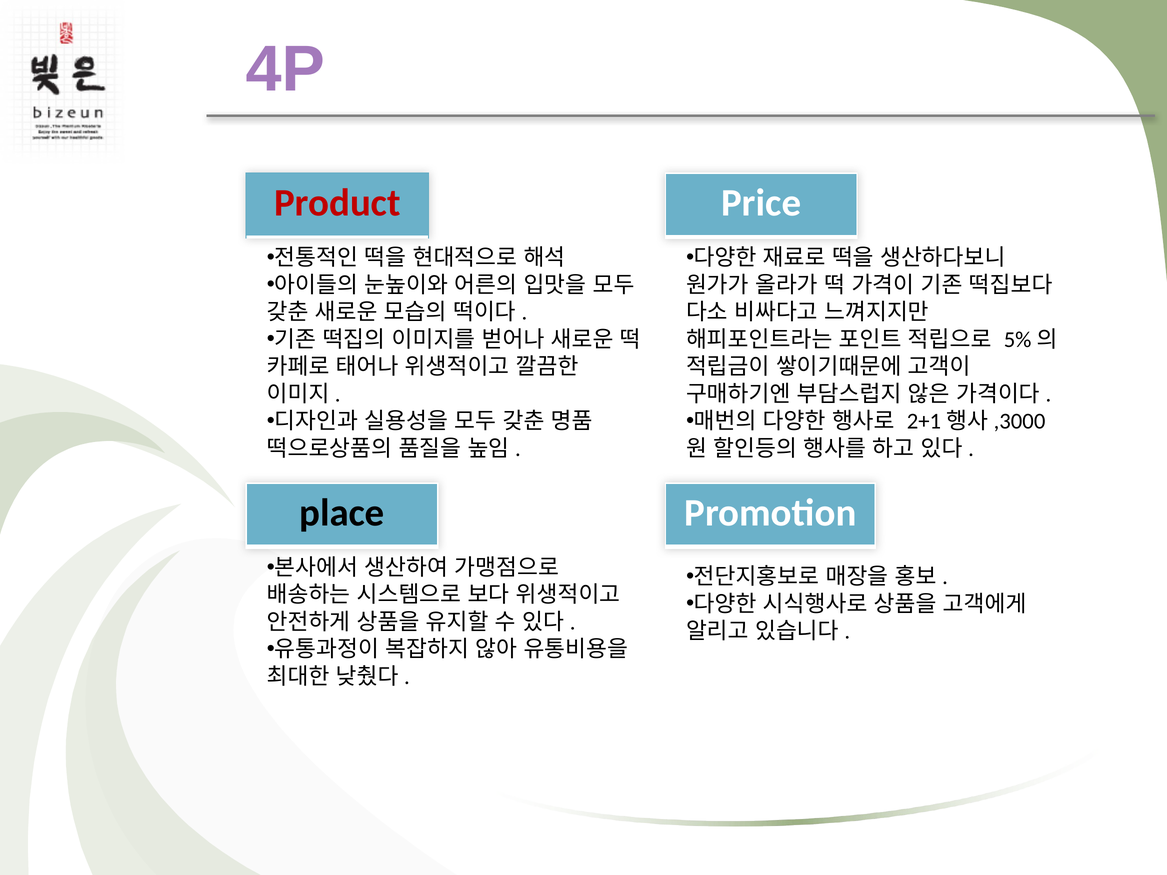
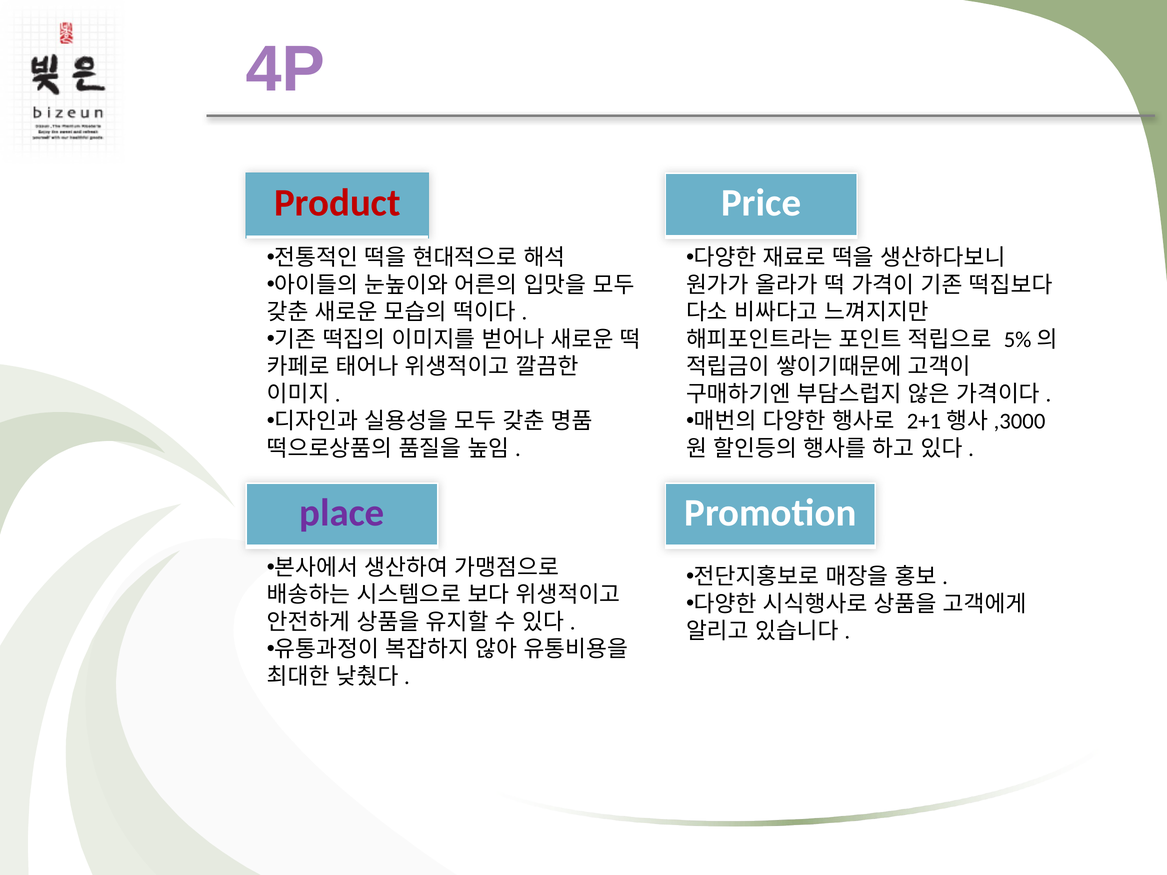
place colour: black -> purple (342, 513)
